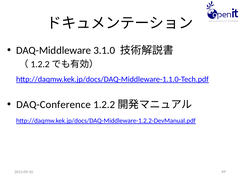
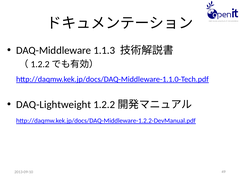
3.1.0: 3.1.0 -> 1.1.3 (104, 50)
DAQ-Conference: DAQ-Conference -> DAQ-Lightweight (54, 104)
